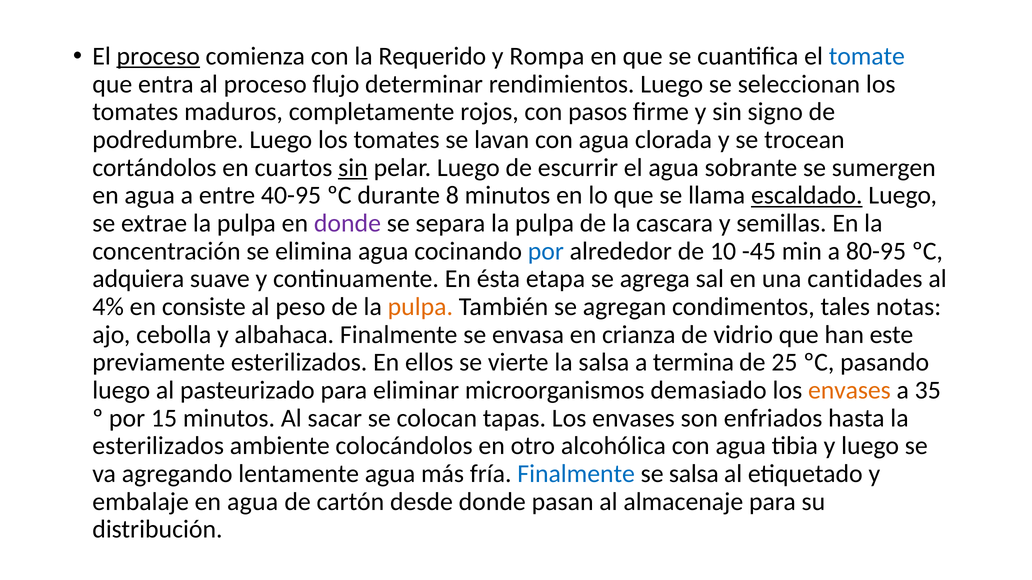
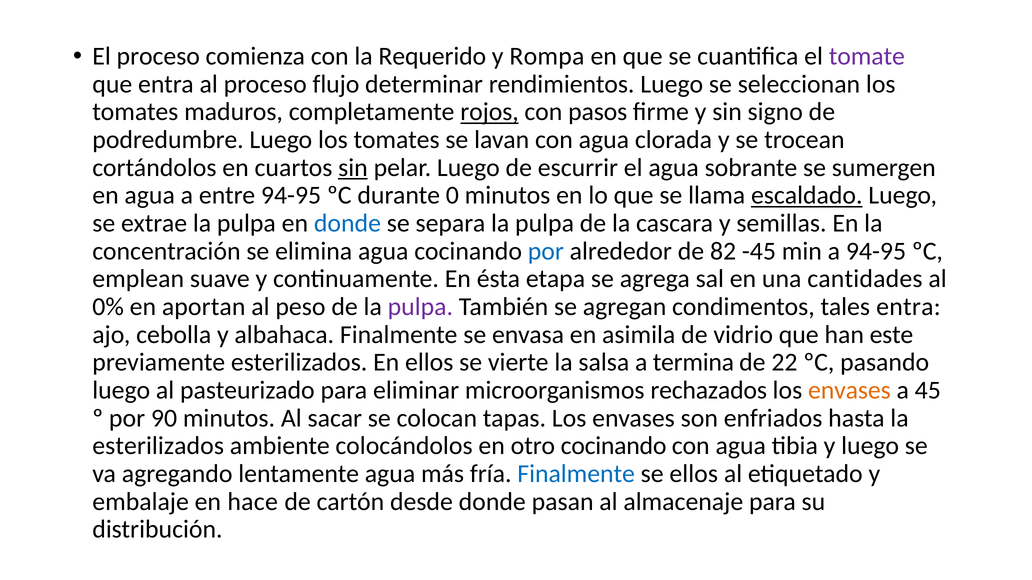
proceso underline: present -> none (158, 56)
tomate colour: blue -> purple (867, 56)
rojos underline: none -> present (490, 112)
entre 40-95: 40-95 -> 94-95 (291, 196)
8: 8 -> 0 (452, 196)
donde colour: purple -> blue (347, 223)
10: 10 -> 82 (723, 251)
a 80-95: 80-95 -> 94-95 (876, 251)
adquiera: adquiera -> emplean (138, 279)
4%: 4% -> 0% (108, 307)
consiste: consiste -> aportan (204, 307)
pulpa colour: orange -> purple (420, 307)
tales notas: notas -> entra (908, 307)
crianza: crianza -> asimila (639, 335)
25: 25 -> 22 (784, 363)
demasiado: demasiado -> rechazados (709, 391)
35: 35 -> 45 (928, 391)
15: 15 -> 90 (164, 418)
otro alcohólica: alcohólica -> cocinando (614, 446)
se salsa: salsa -> ellos (694, 474)
embalaje en agua: agua -> hace (253, 502)
